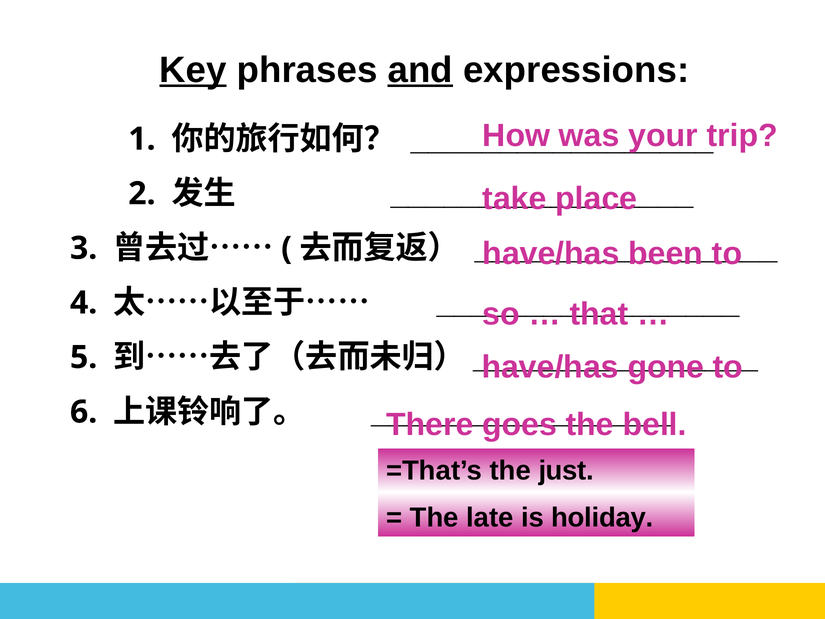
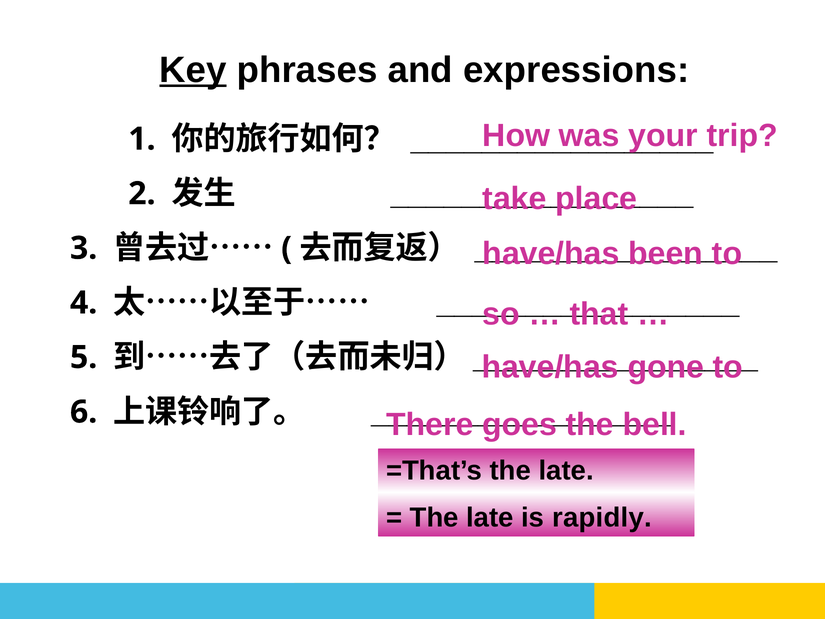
and underline: present -> none (420, 70)
=That’s the just: just -> late (566, 471)
holiday: holiday -> rapidly (602, 517)
